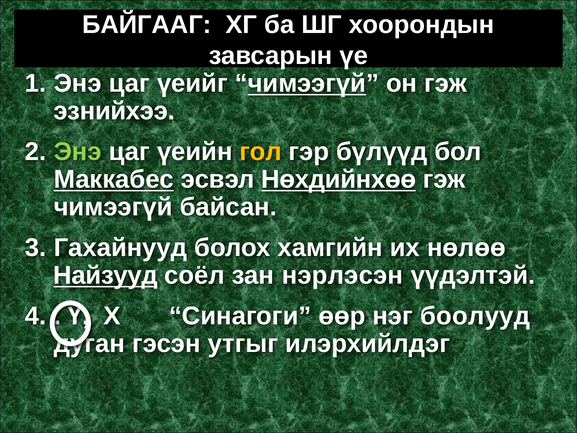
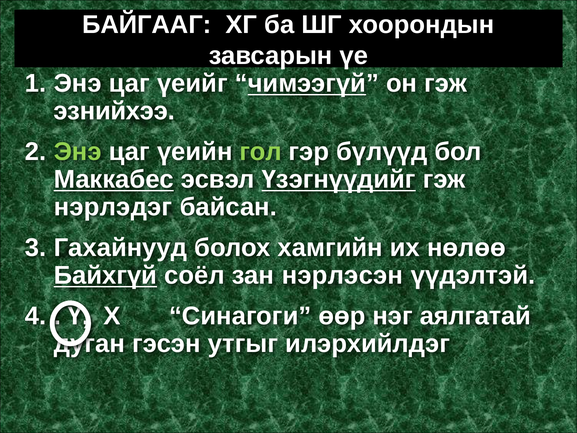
гол colour: yellow -> light green (261, 152)
Нөхдийнхөө: Нөхдийнхөө -> Үзэгнүүдийг (339, 179)
чимээгүй: чимээгүй -> нэрлэдэг (113, 207)
Найзууд: Найзууд -> Байхгүй (105, 275)
боолууд: боолууд -> аялгатай (475, 316)
